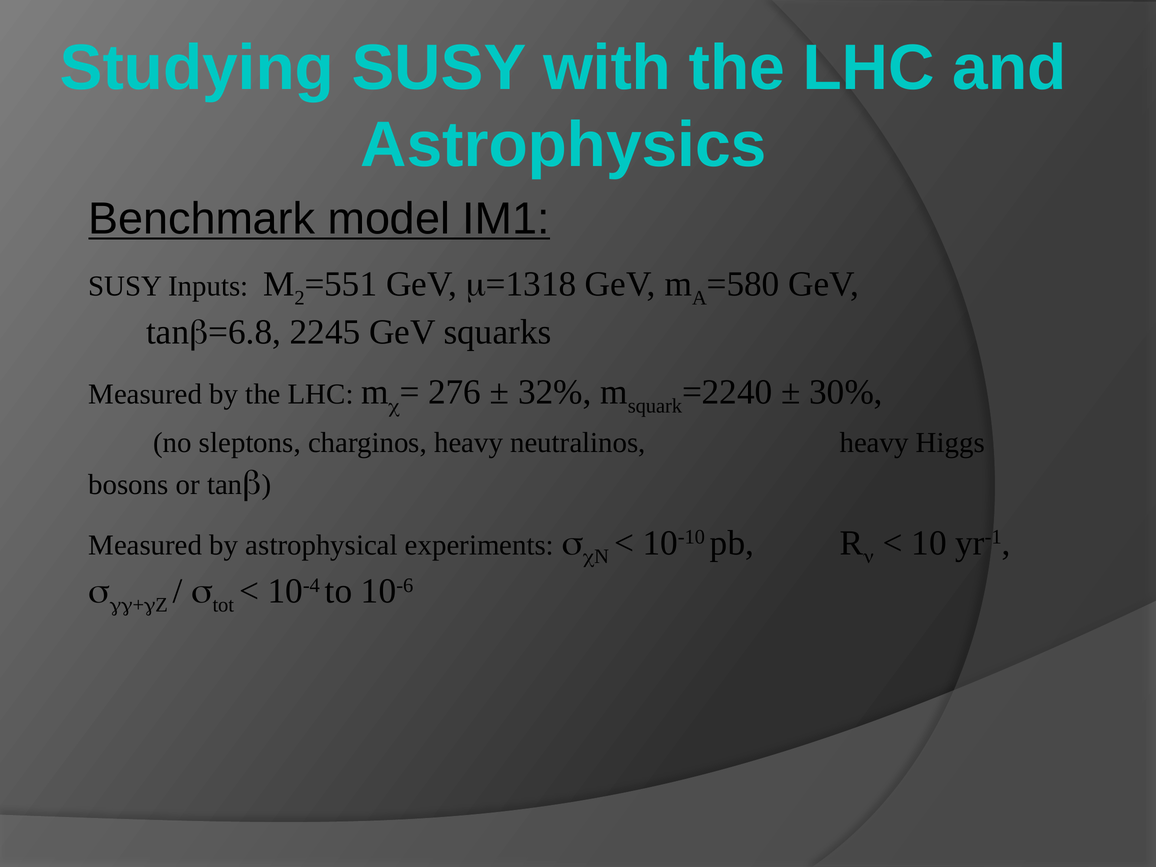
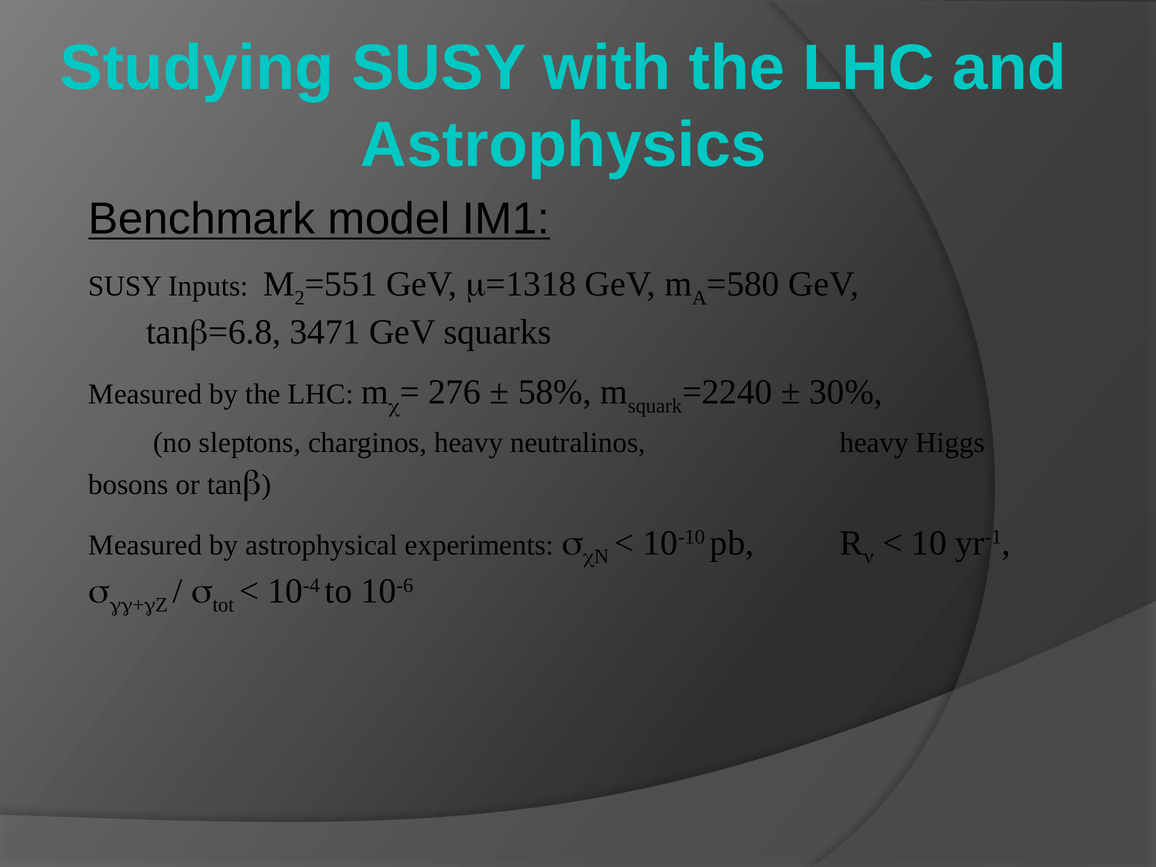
2245: 2245 -> 3471 (325, 332)
32%: 32% -> 58% (555, 392)
